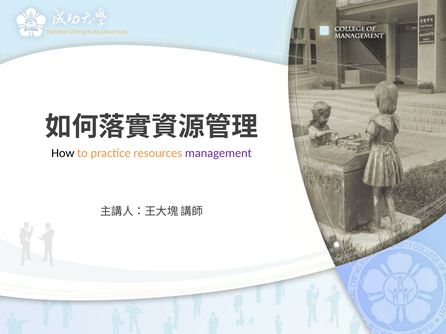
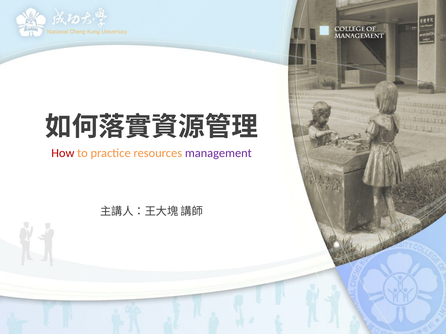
How colour: black -> red (63, 153)
